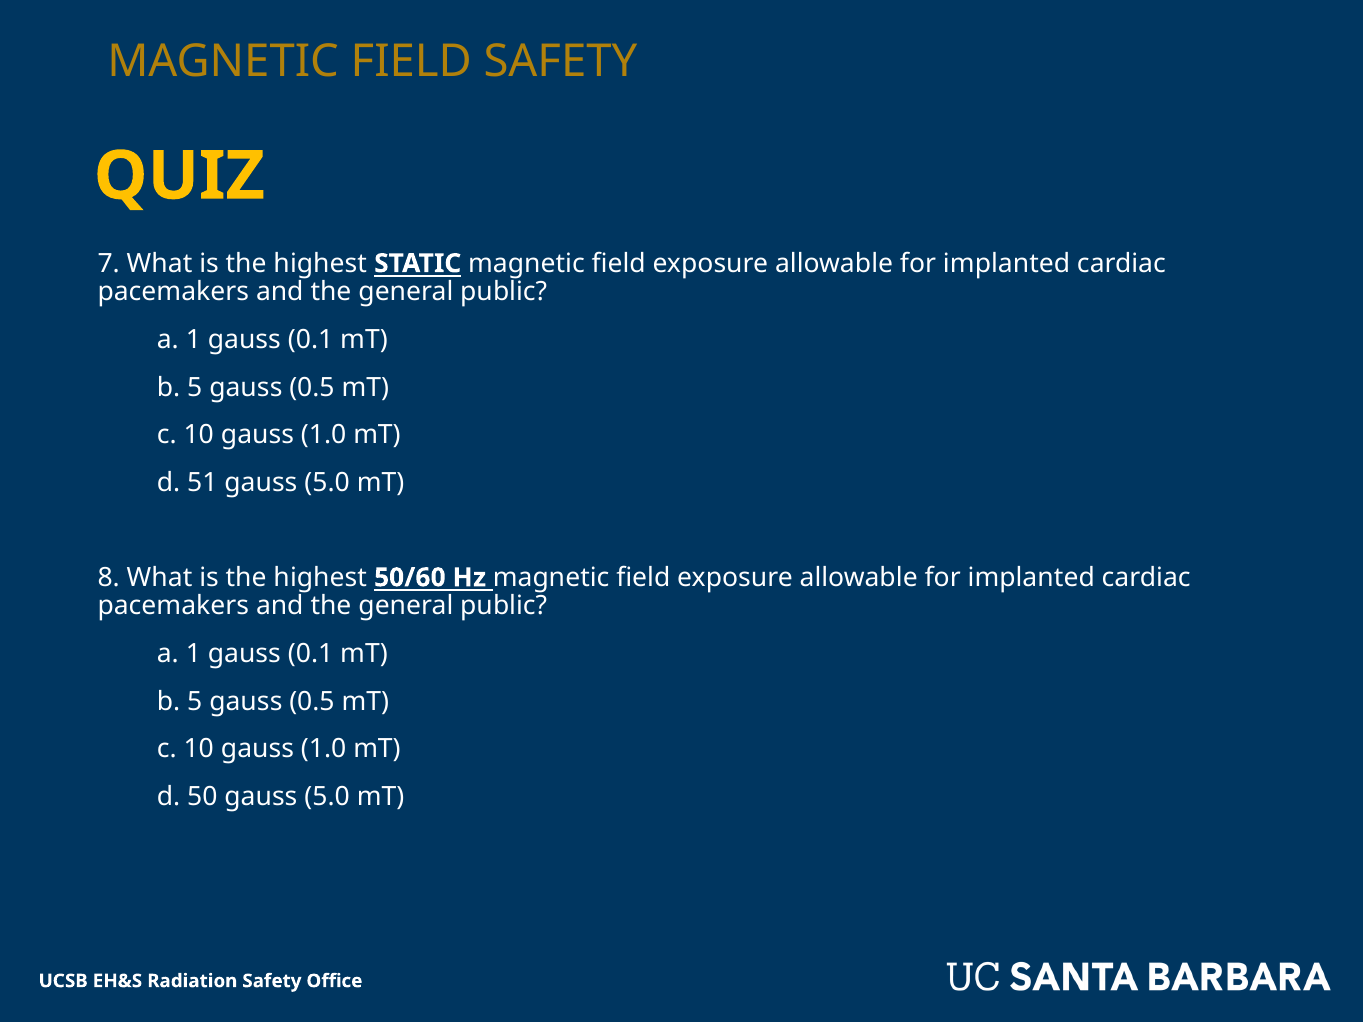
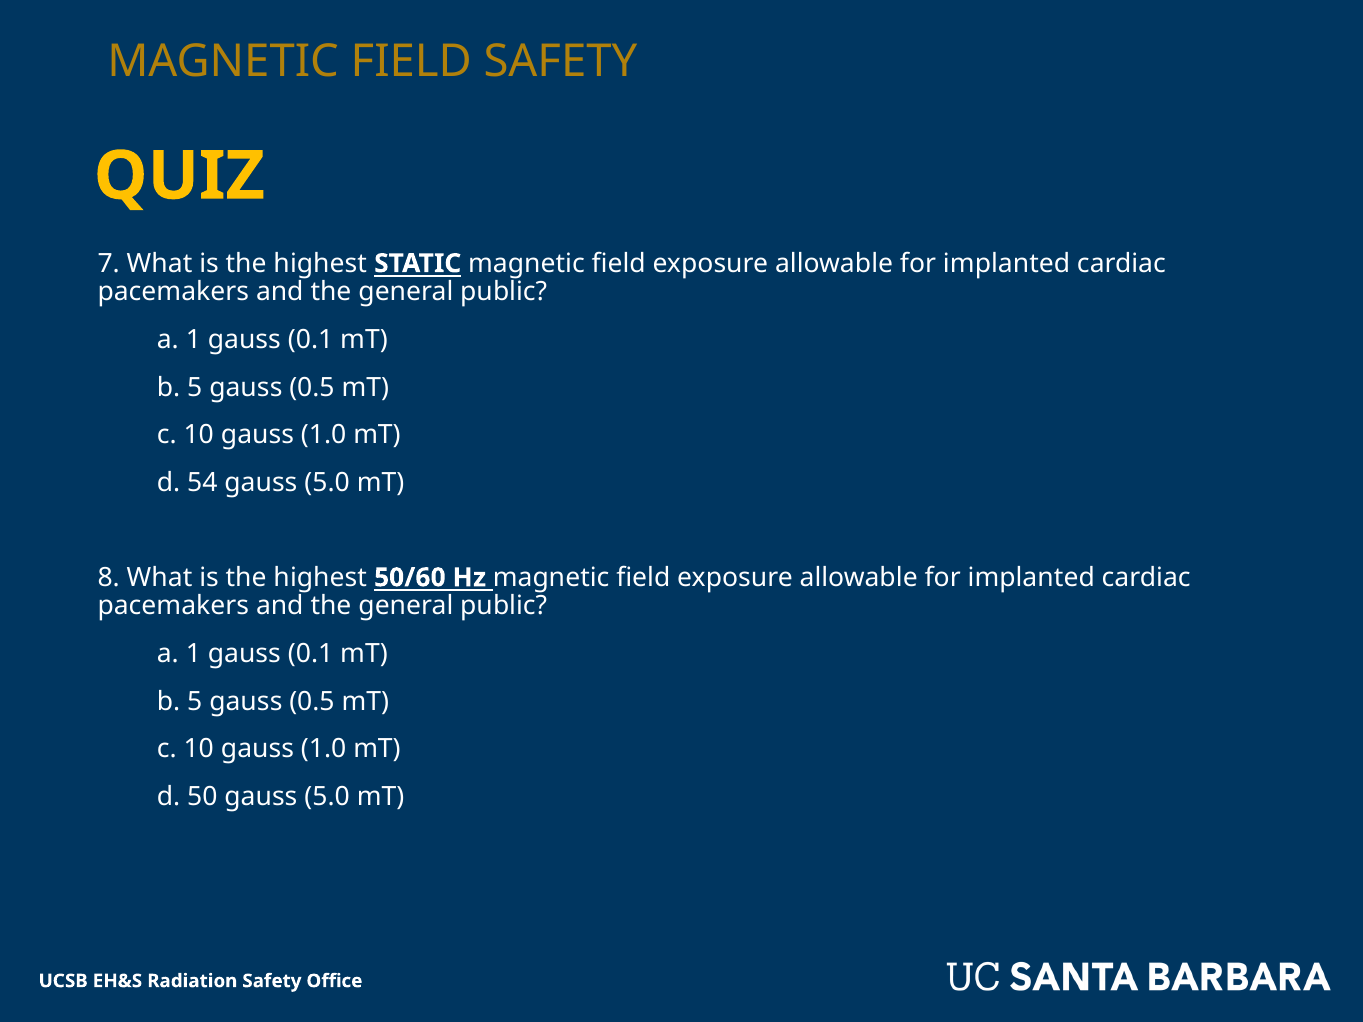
51: 51 -> 54 (202, 483)
